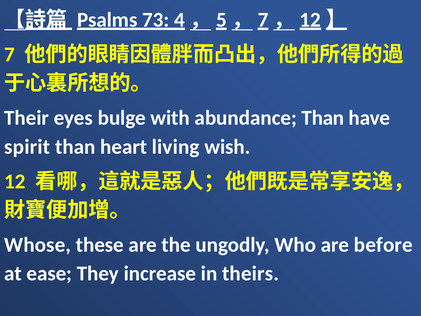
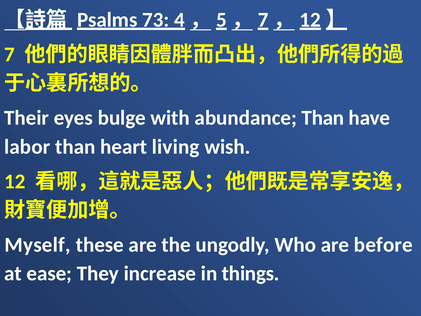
spirit: spirit -> labor (27, 147)
Whose: Whose -> Myself (38, 245)
theirs: theirs -> things (251, 273)
